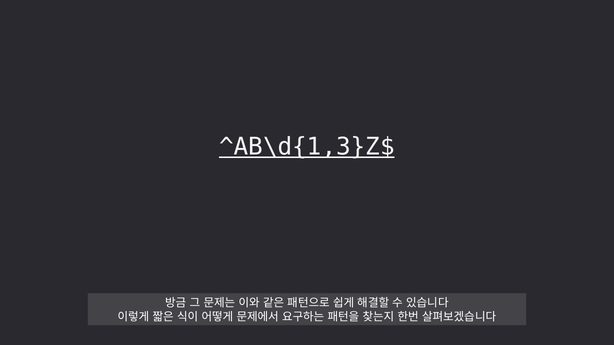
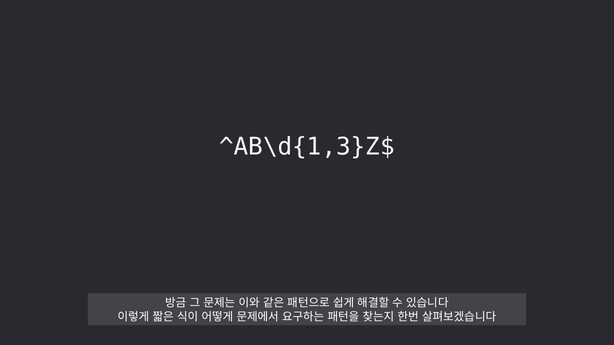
^AB\d{1,3}Z$ underline: present -> none (307, 147)
